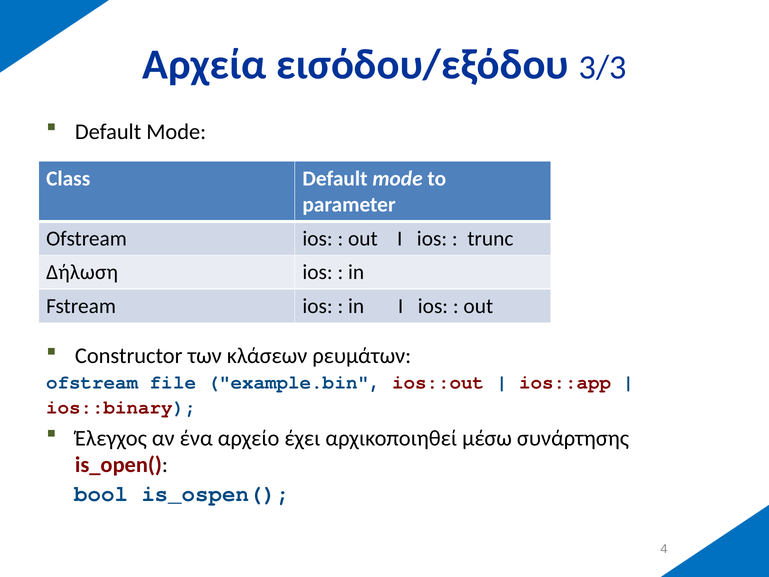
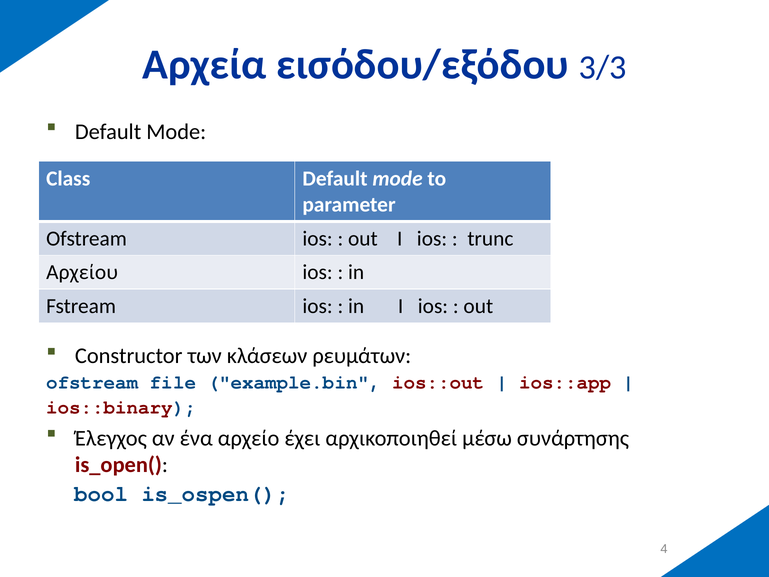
Δήλωση: Δήλωση -> Αρχείου (82, 272)
